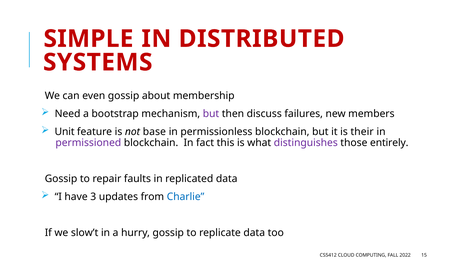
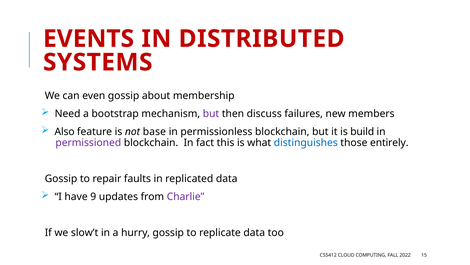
SIMPLE: SIMPLE -> EVENTS (89, 39)
Unit: Unit -> Also (65, 131)
their: their -> build (362, 131)
distinguishes colour: purple -> blue (306, 142)
3: 3 -> 9 (93, 196)
Charlie colour: blue -> purple (186, 196)
